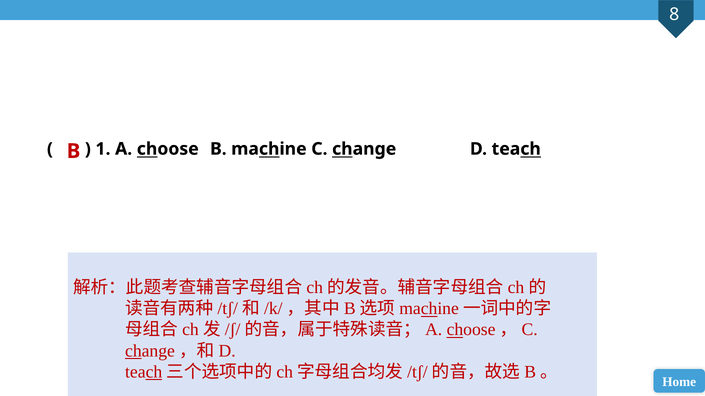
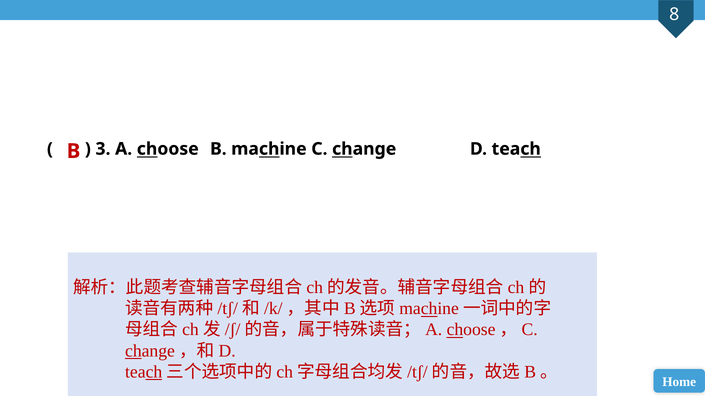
1: 1 -> 3 (103, 149)
